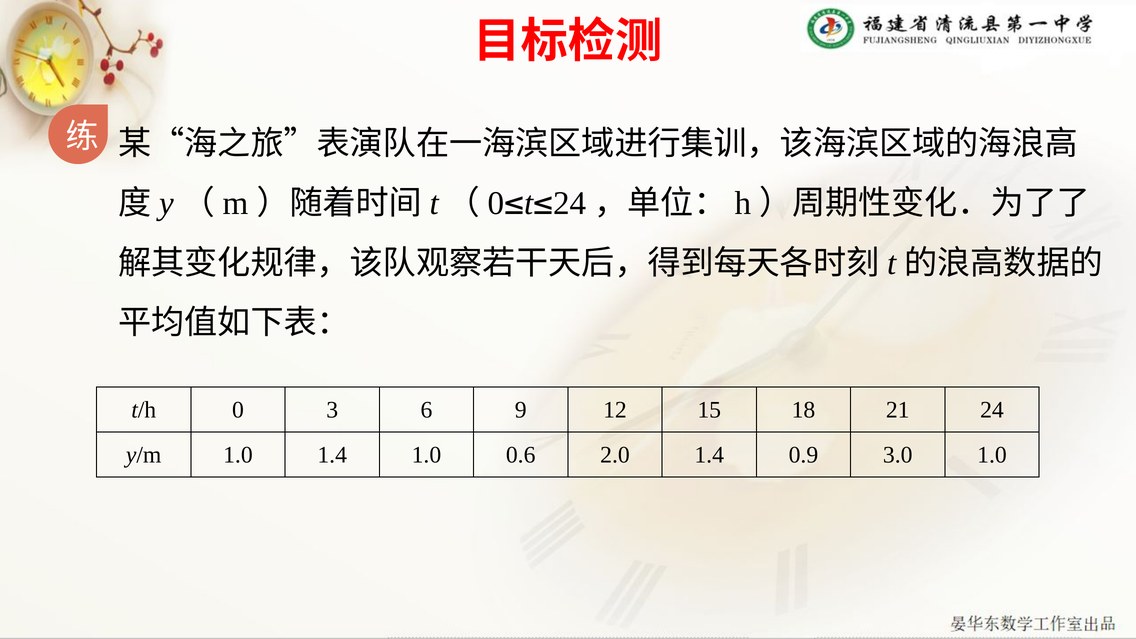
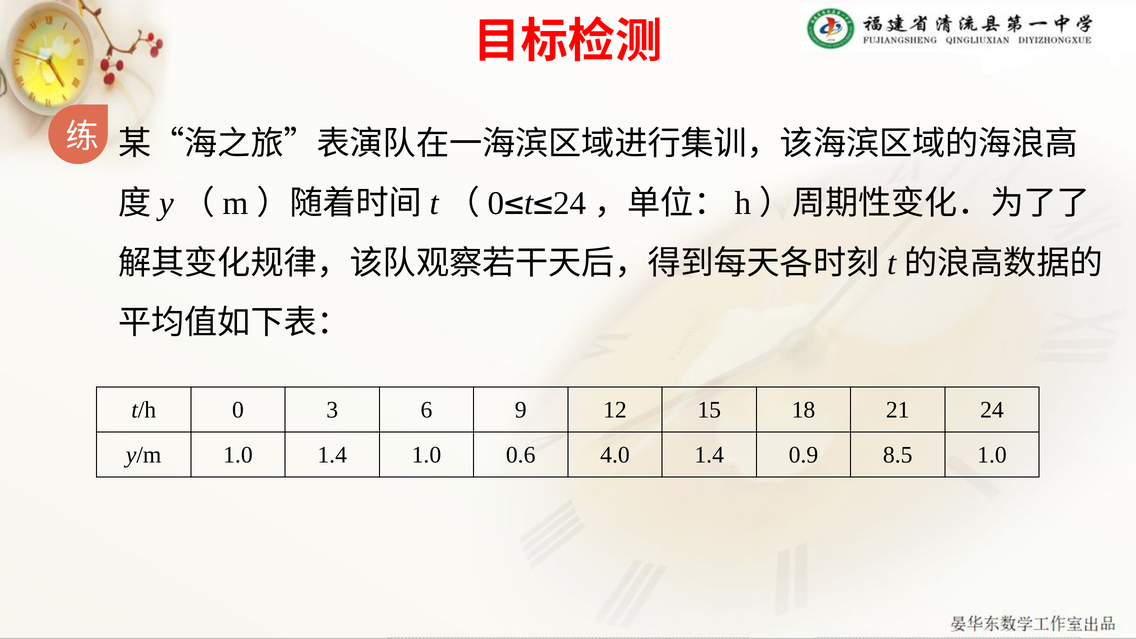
2.0: 2.0 -> 4.0 (615, 455)
3.0: 3.0 -> 8.5 (898, 455)
